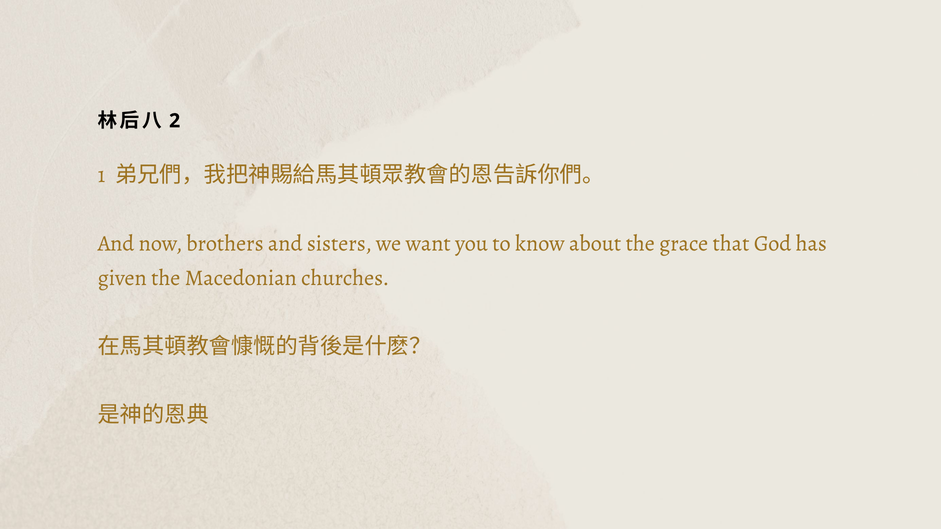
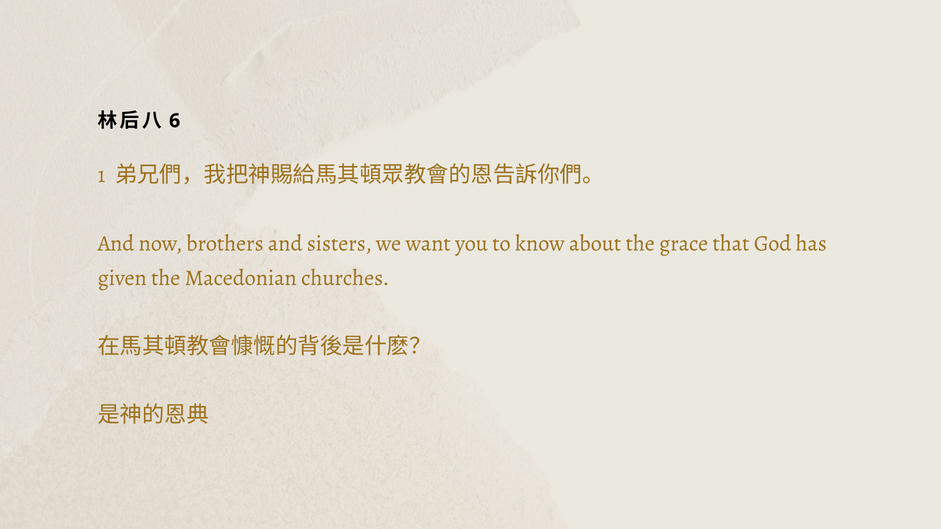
2: 2 -> 6 (175, 121)
